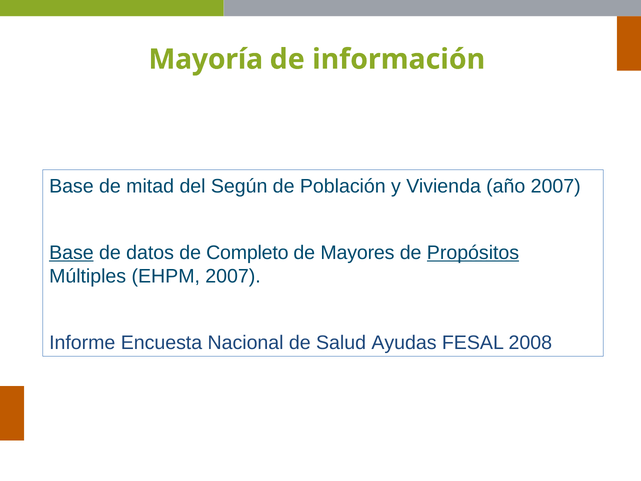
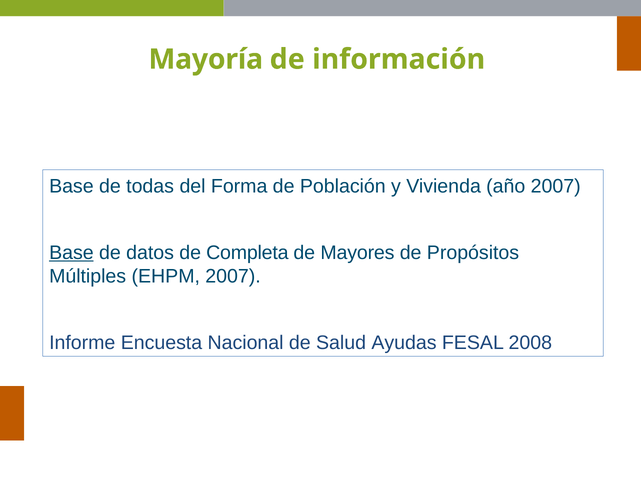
mitad: mitad -> todas (150, 186)
Según: Según -> Forma (239, 186)
Completo: Completo -> Completa (247, 253)
Propósitos underline: present -> none (473, 253)
